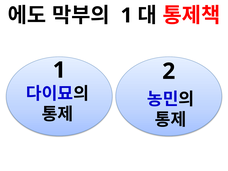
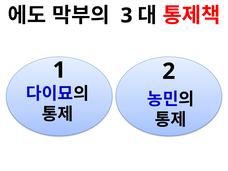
1: 1 -> 3 (127, 16)
